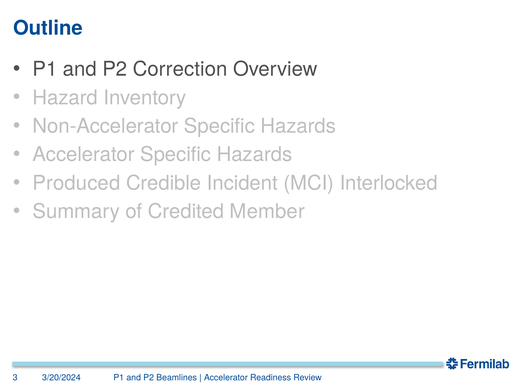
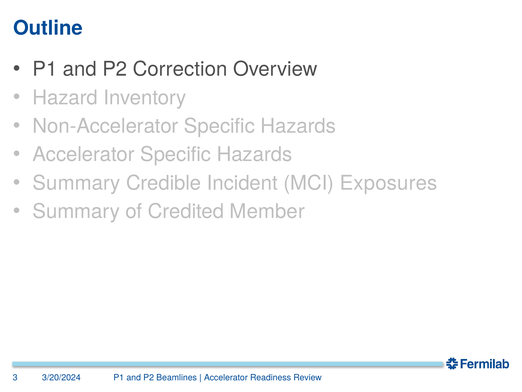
Produced: Produced -> Summary (76, 183)
Interlocked: Interlocked -> Exposures (389, 183)
